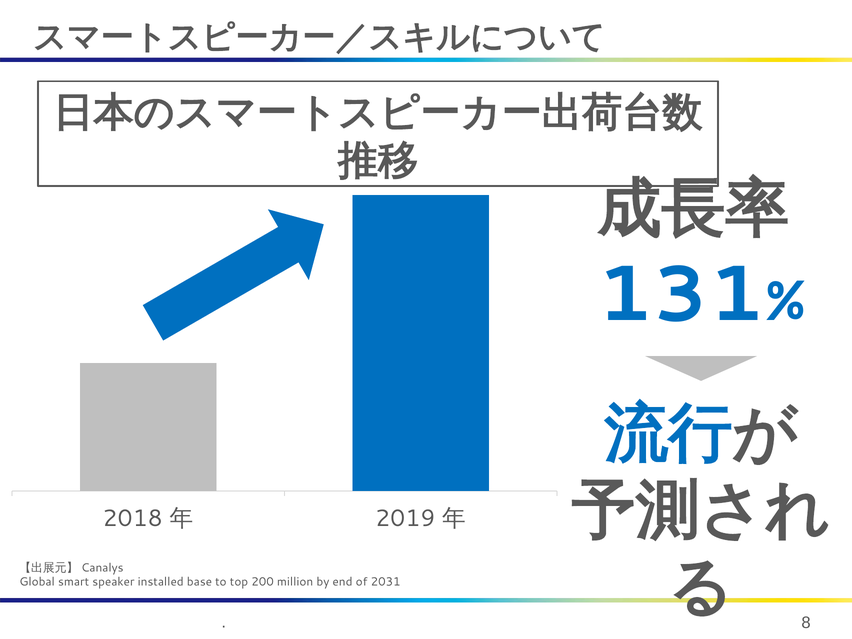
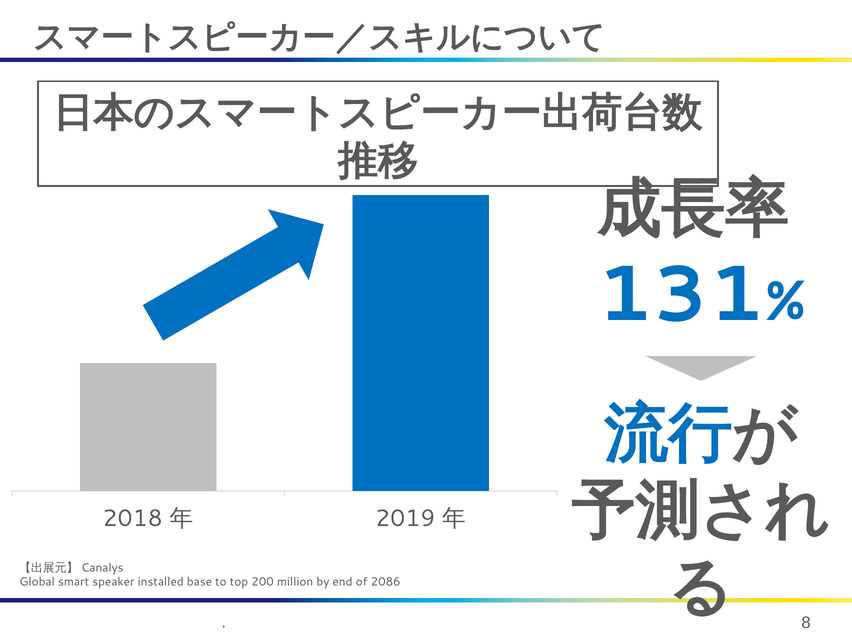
2031: 2031 -> 2086 (386, 582)
